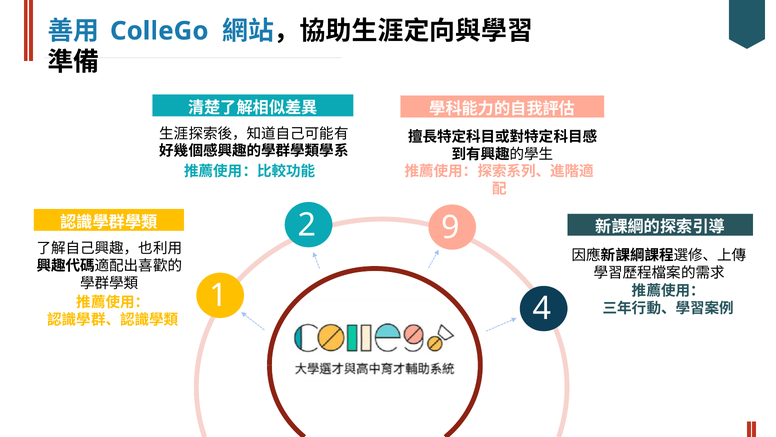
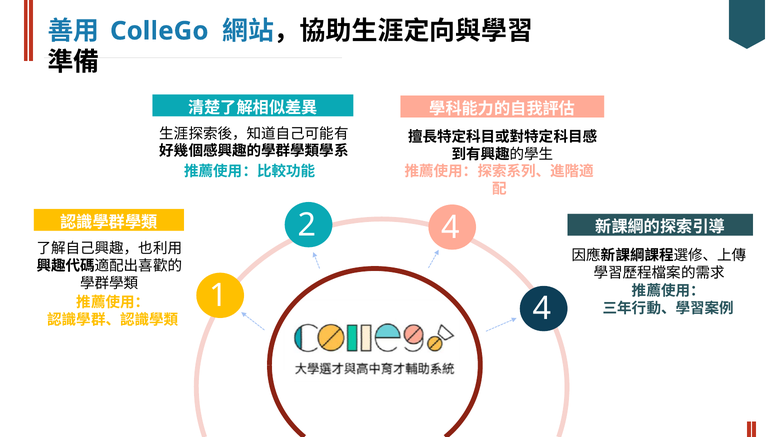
2 9: 9 -> 4 (451, 227)
